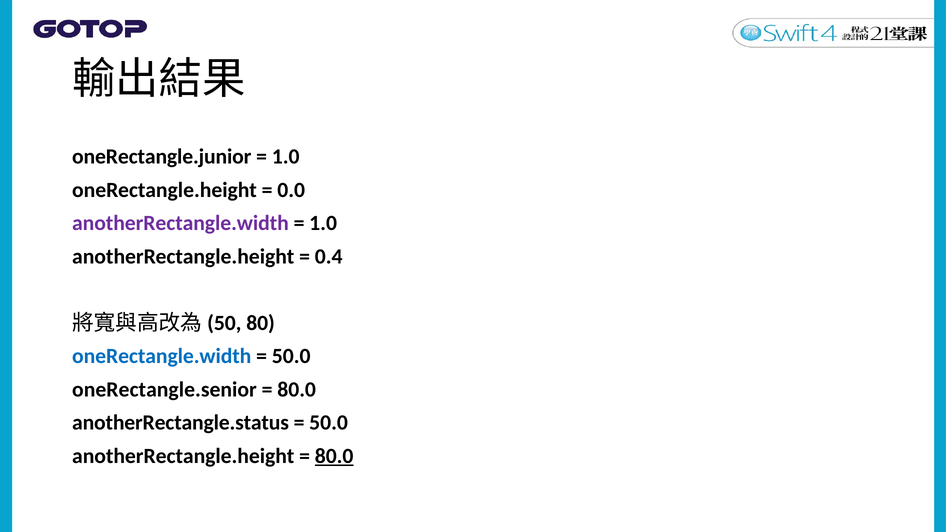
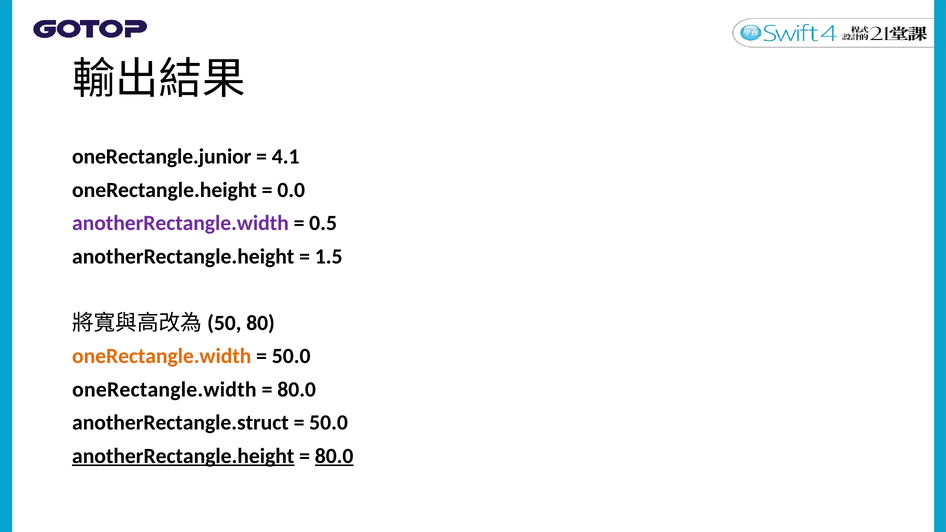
1.0: 1.0 -> 4.1 (286, 157)
1.0: 1.0 -> 0.5 (323, 223)
0.4: 0.4 -> 1.5 (329, 257)
oneRectangle.width colour: blue -> orange (162, 356)
oneRectangle.senior: oneRectangle.senior -> oneRectangle.width (164, 390)
anotherRectangle.status: anotherRectangle.status -> anotherRectangle.struct (180, 423)
anotherRectangle.height underline: none -> present (183, 456)
